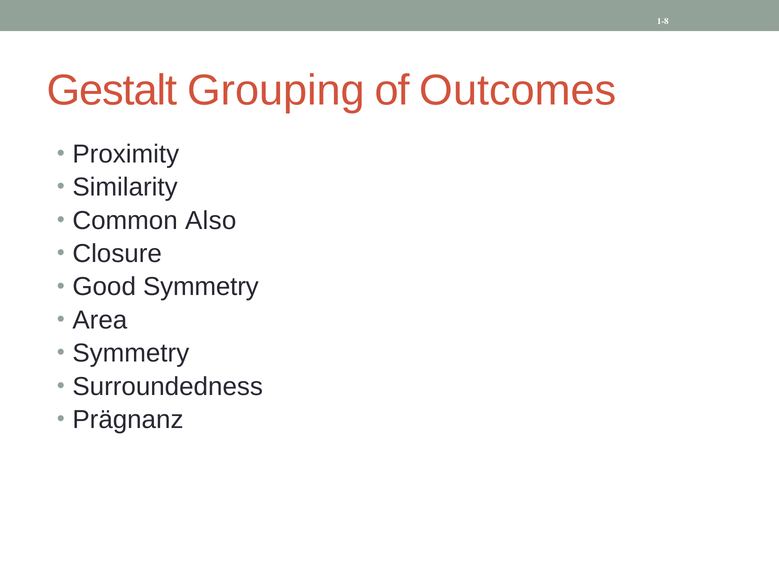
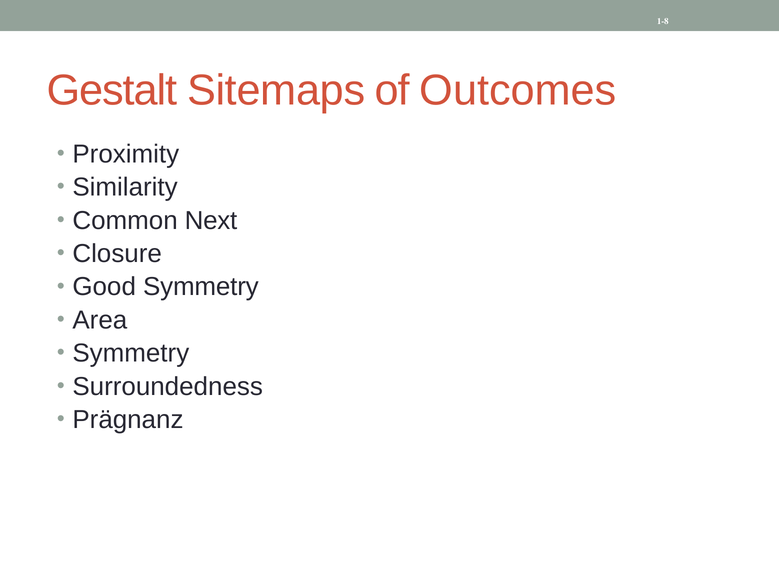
Grouping: Grouping -> Sitemaps (276, 91)
Also: Also -> Next (211, 221)
